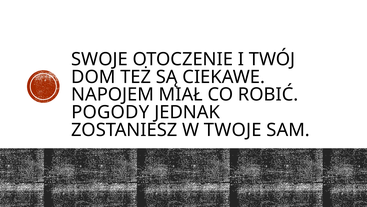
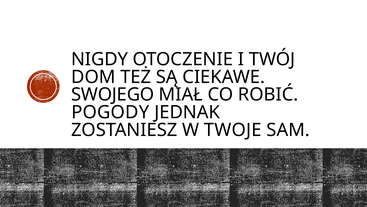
SWOJE: SWOJE -> NIGDY (100, 59)
NAPOJEM: NAPOJEM -> SWOJEGO (113, 94)
